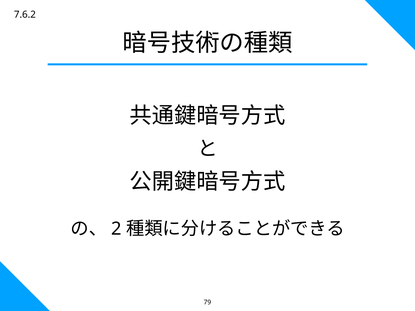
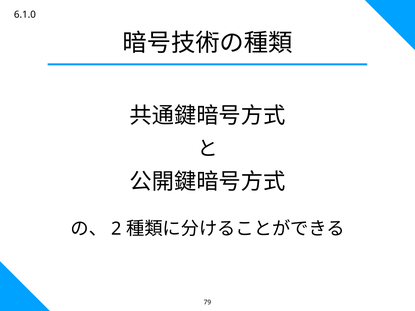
7.6.2: 7.6.2 -> 6.1.0 (25, 15)
